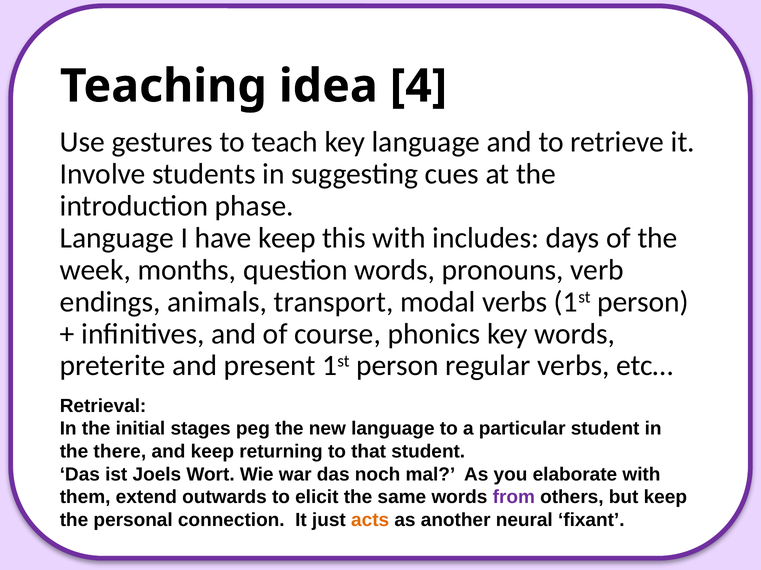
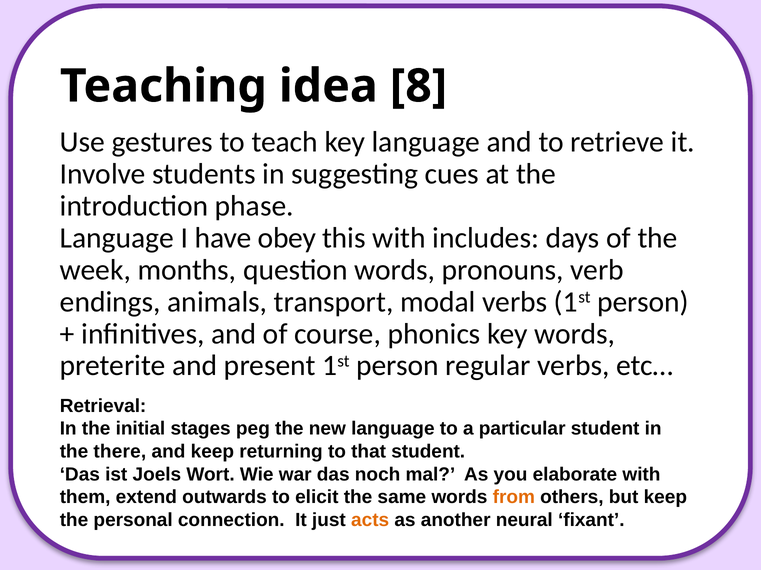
4: 4 -> 8 (419, 86)
have keep: keep -> obey (287, 238)
from colour: purple -> orange (514, 498)
